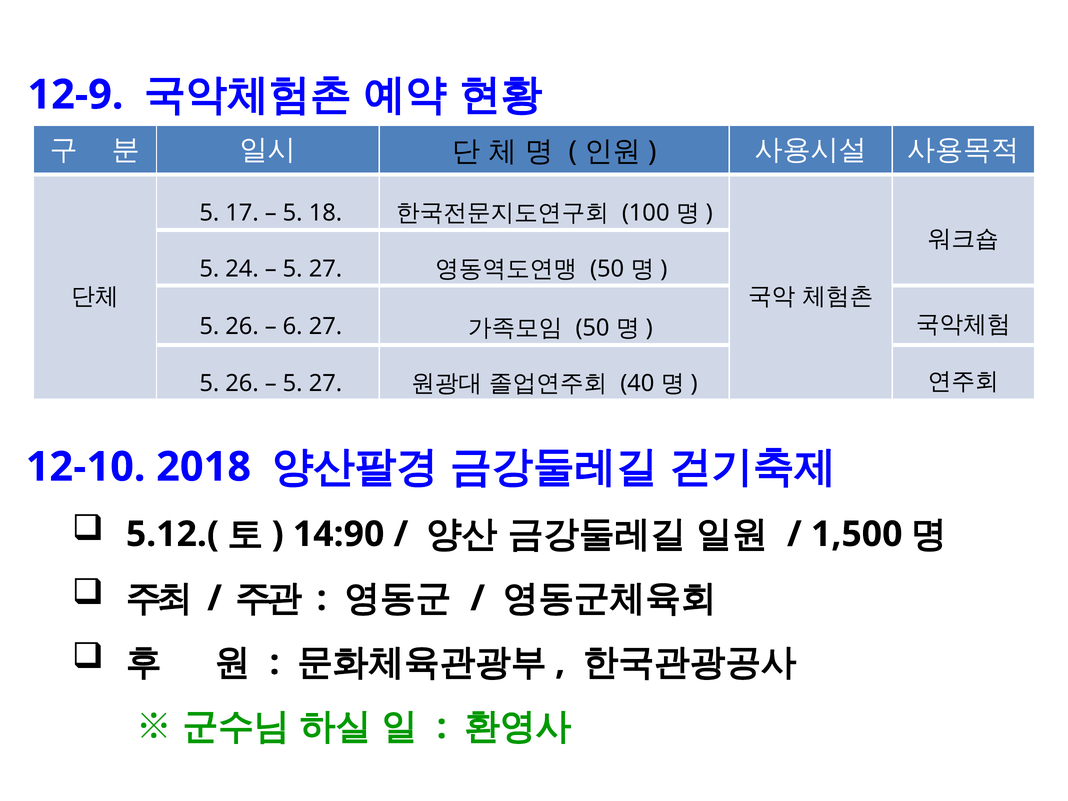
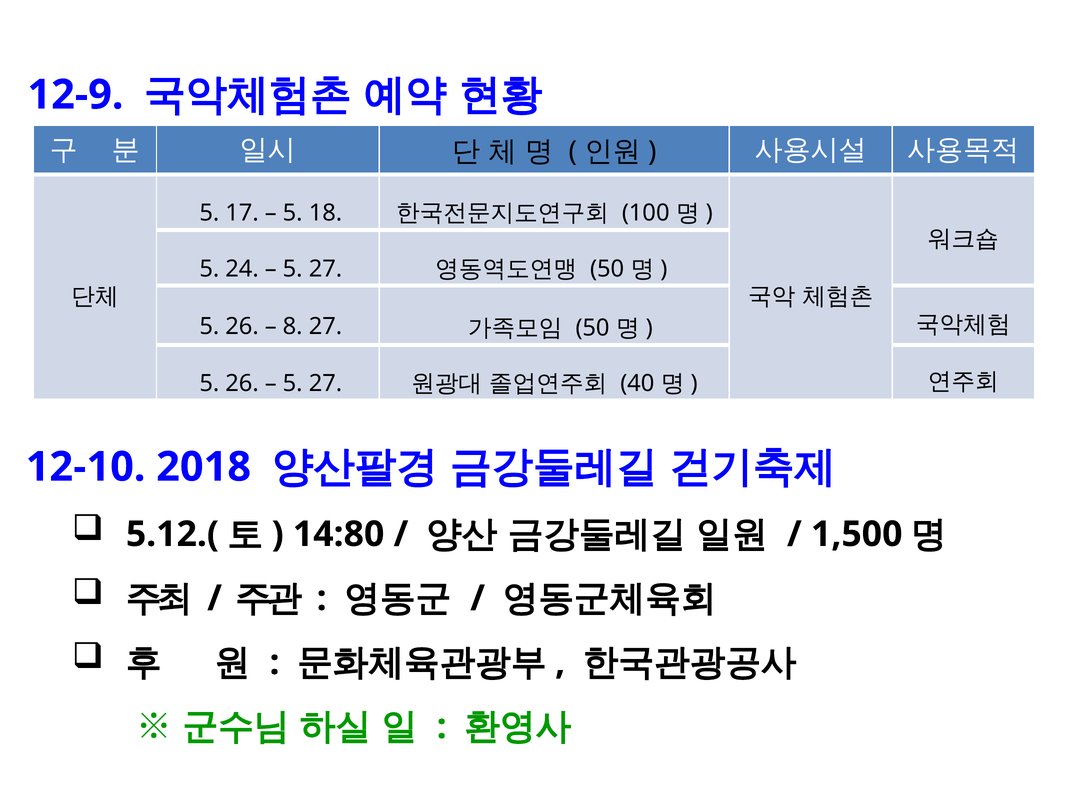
6: 6 -> 8 (293, 326)
14:90: 14:90 -> 14:80 (339, 534)
